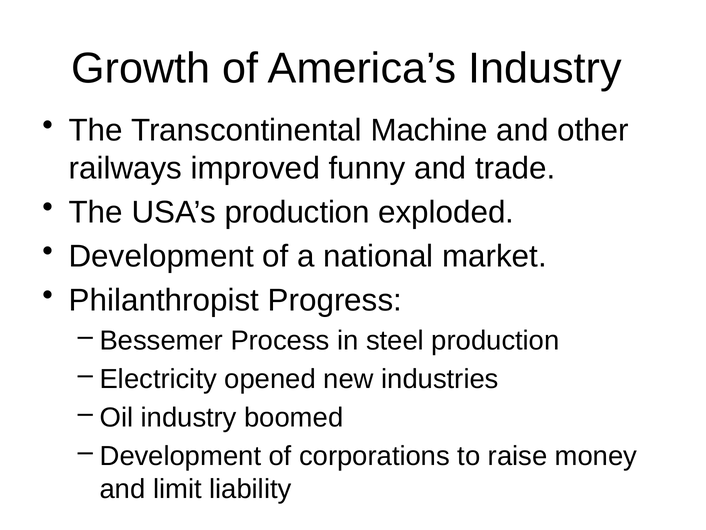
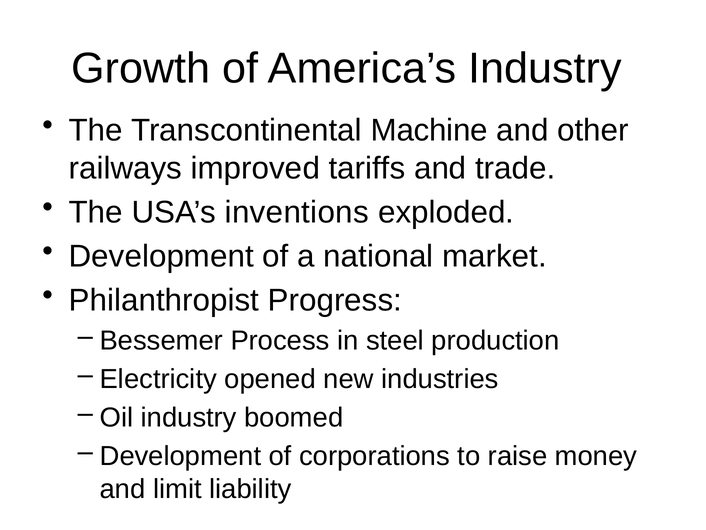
funny: funny -> tariffs (367, 168)
USA’s production: production -> inventions (297, 212)
